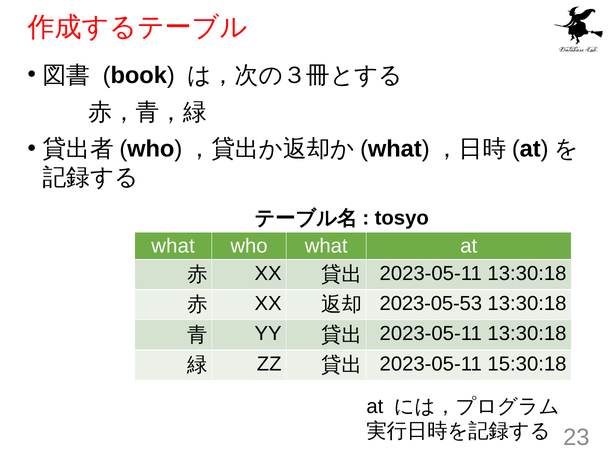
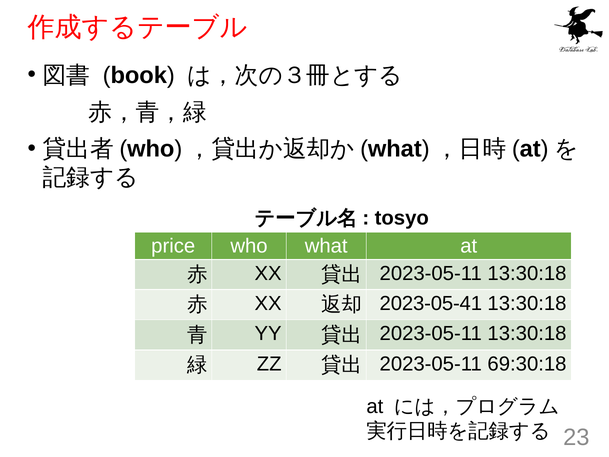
what: what -> price (173, 246)
2023-05-53: 2023-05-53 -> 2023-05-41 (431, 303)
15:30:18: 15:30:18 -> 69:30:18 (527, 364)
